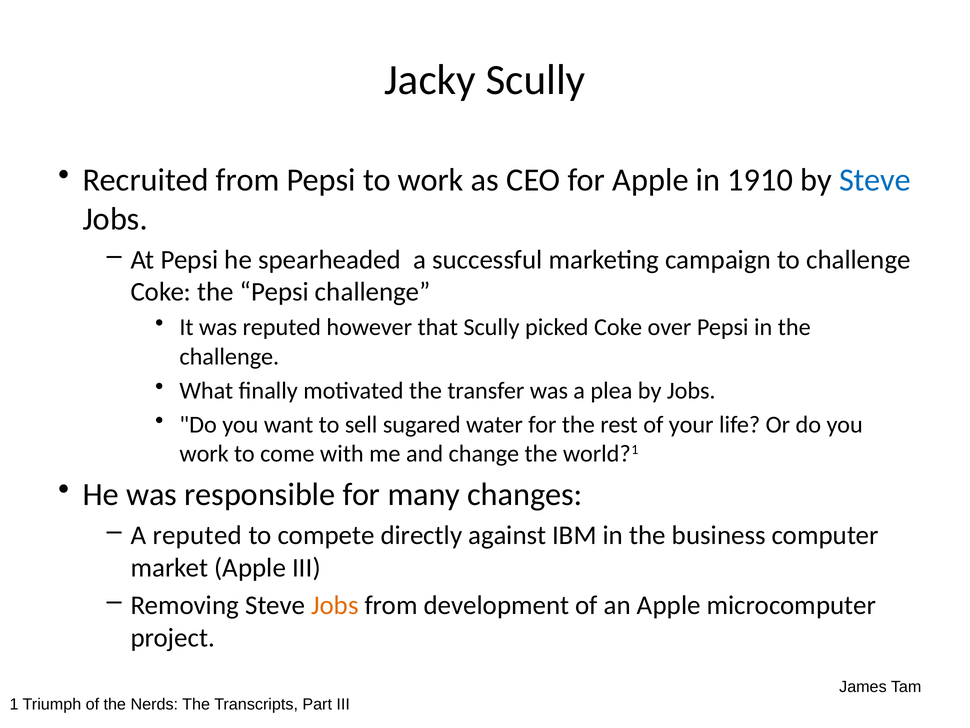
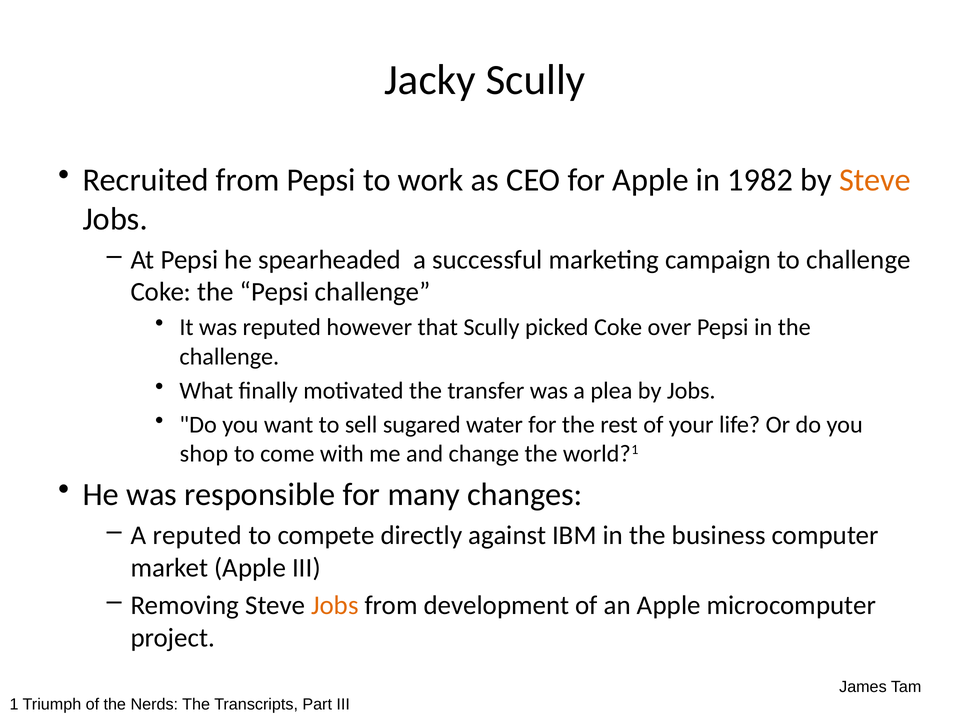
1910: 1910 -> 1982 (760, 180)
Steve colour: blue -> orange (875, 180)
work: work -> shop (204, 453)
